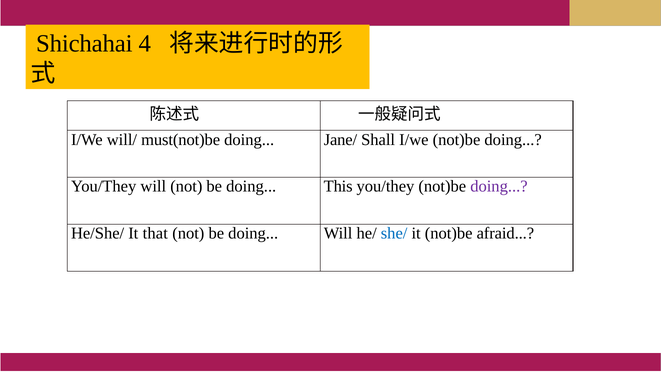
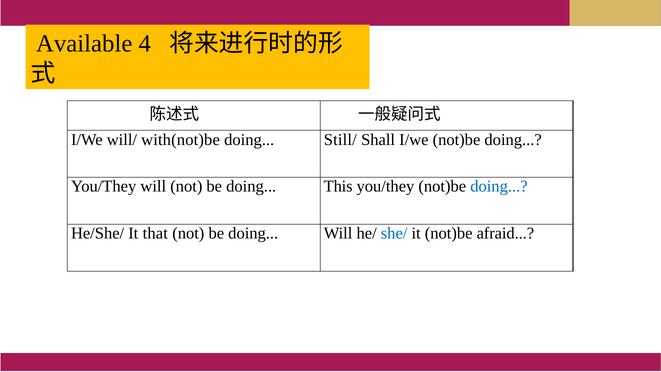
Shichahai: Shichahai -> Available (84, 44)
must(not)be: must(not)be -> with(not)be (181, 140)
Jane/: Jane/ -> Still/ (340, 140)
doing colour: purple -> blue (499, 186)
